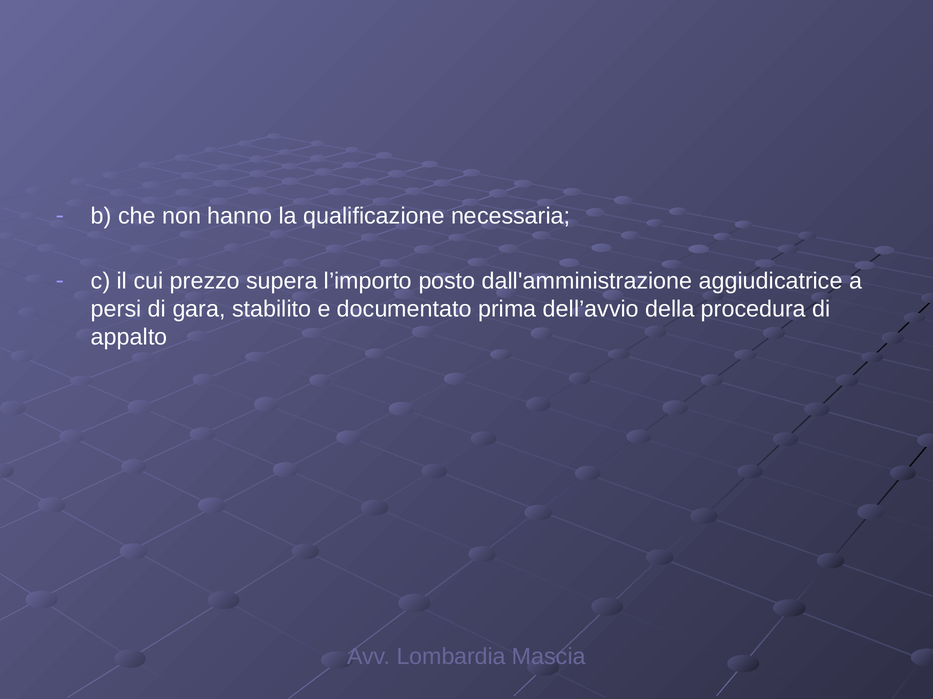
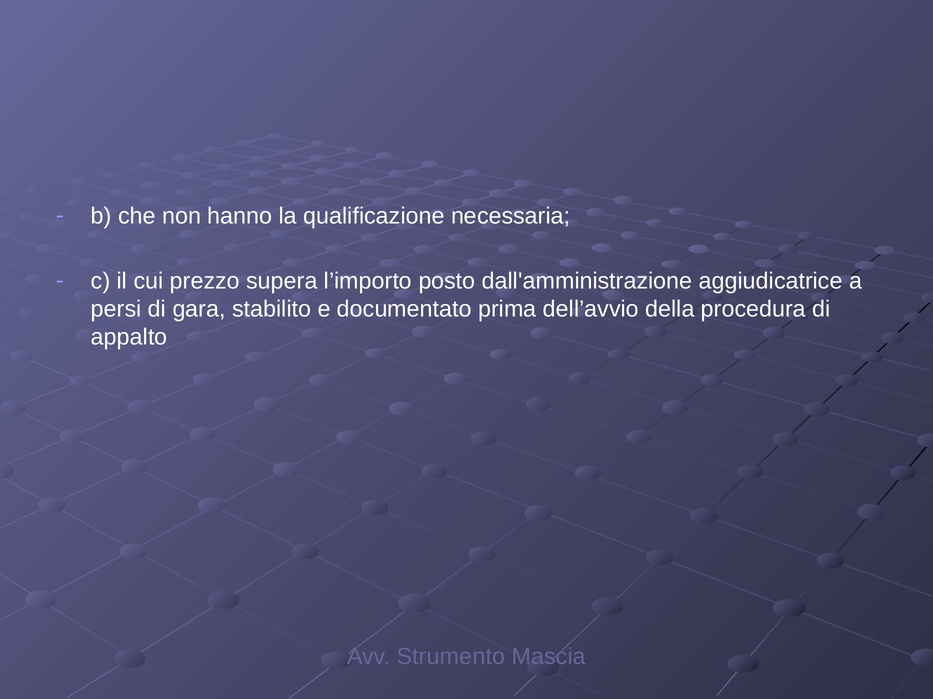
Lombardia: Lombardia -> Strumento (451, 657)
